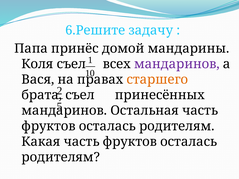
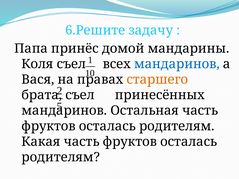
мандаринов colour: purple -> blue (177, 64)
